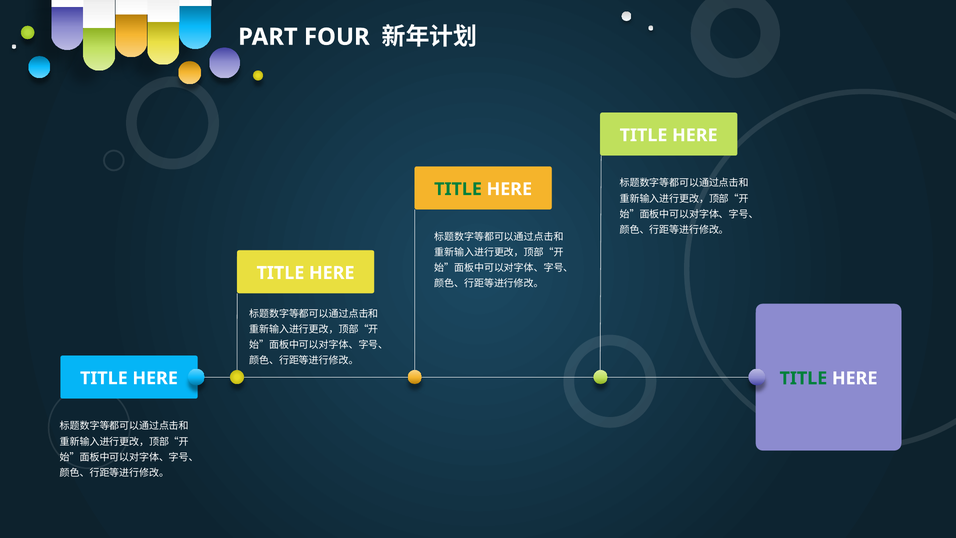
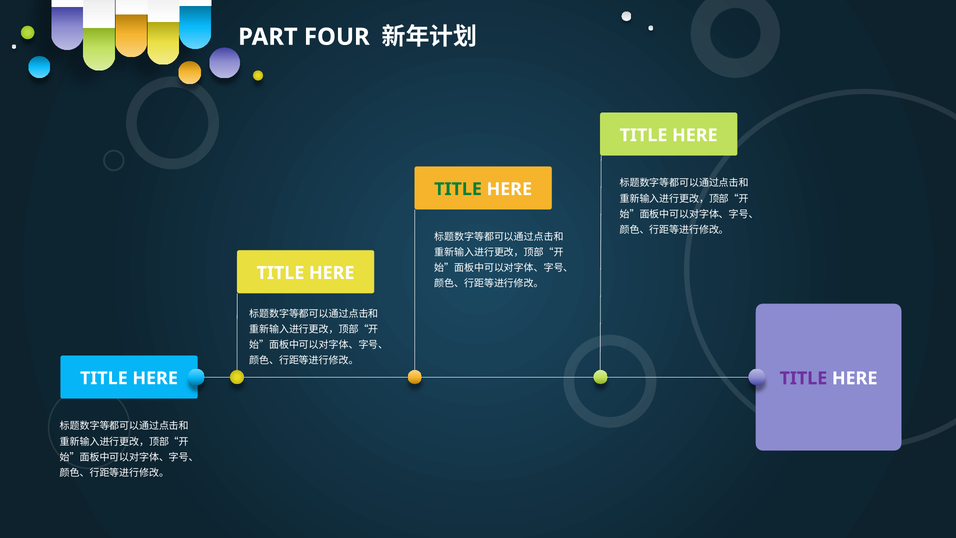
TITLE colour: green -> purple (803, 378)
